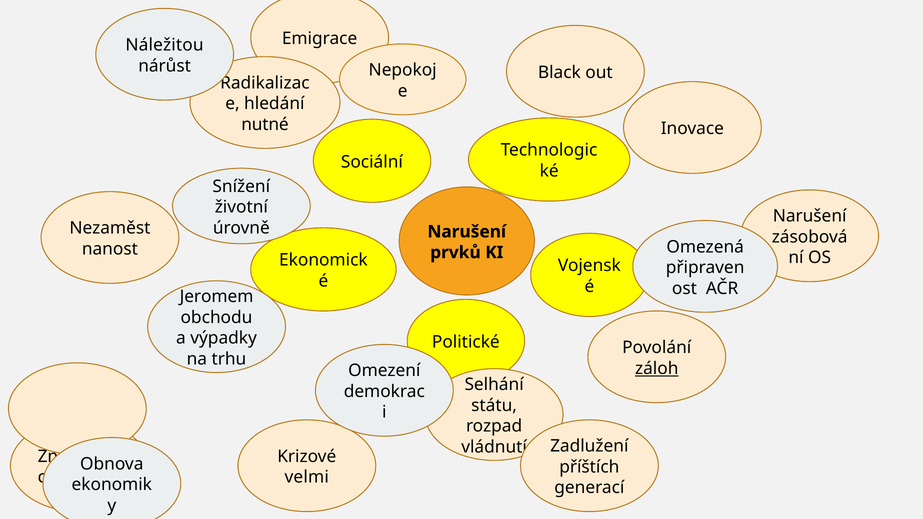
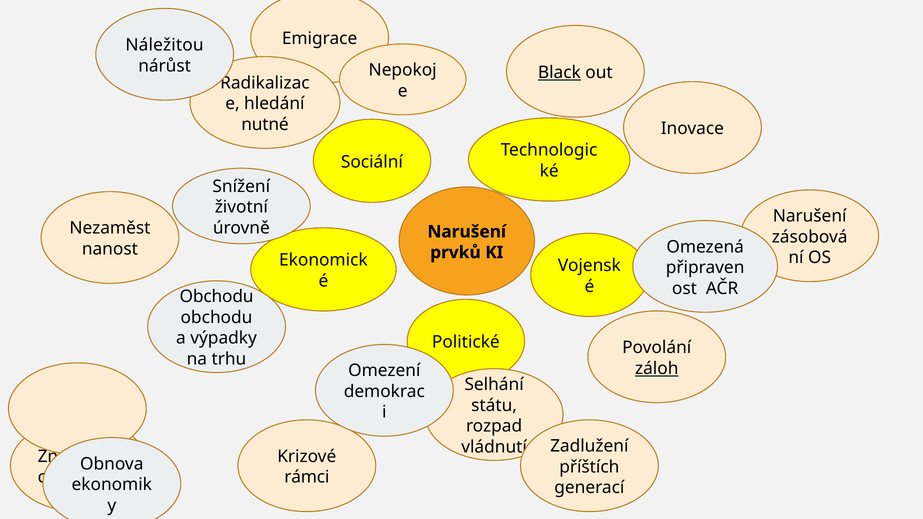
Black underline: none -> present (559, 72)
Jeromem: Jeromem -> Obchodu (217, 297)
velmi: velmi -> rámci (307, 477)
